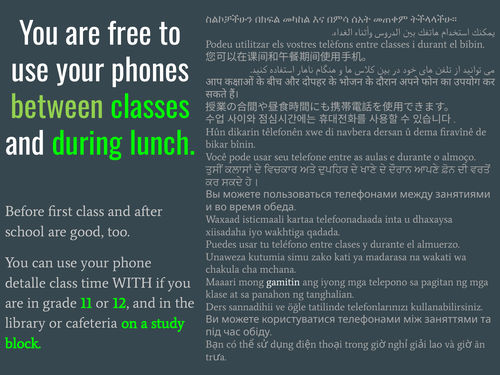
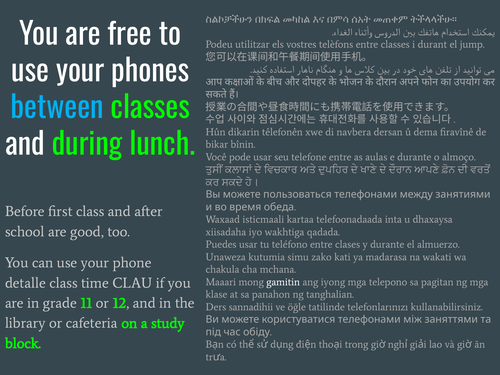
bibin: bibin -> jump (472, 44)
between colour: light green -> light blue (57, 108)
WITH: WITH -> CLAU (132, 283)
